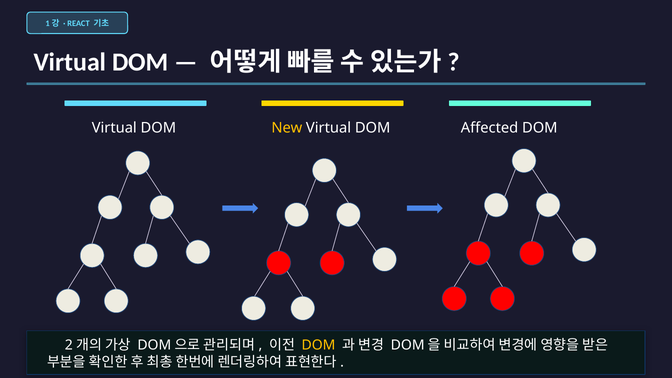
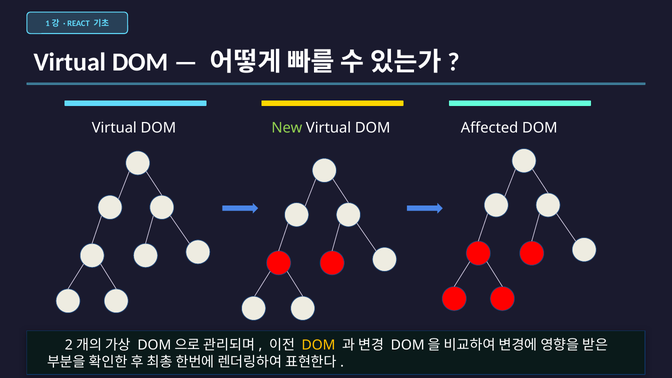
New colour: yellow -> light green (287, 128)
